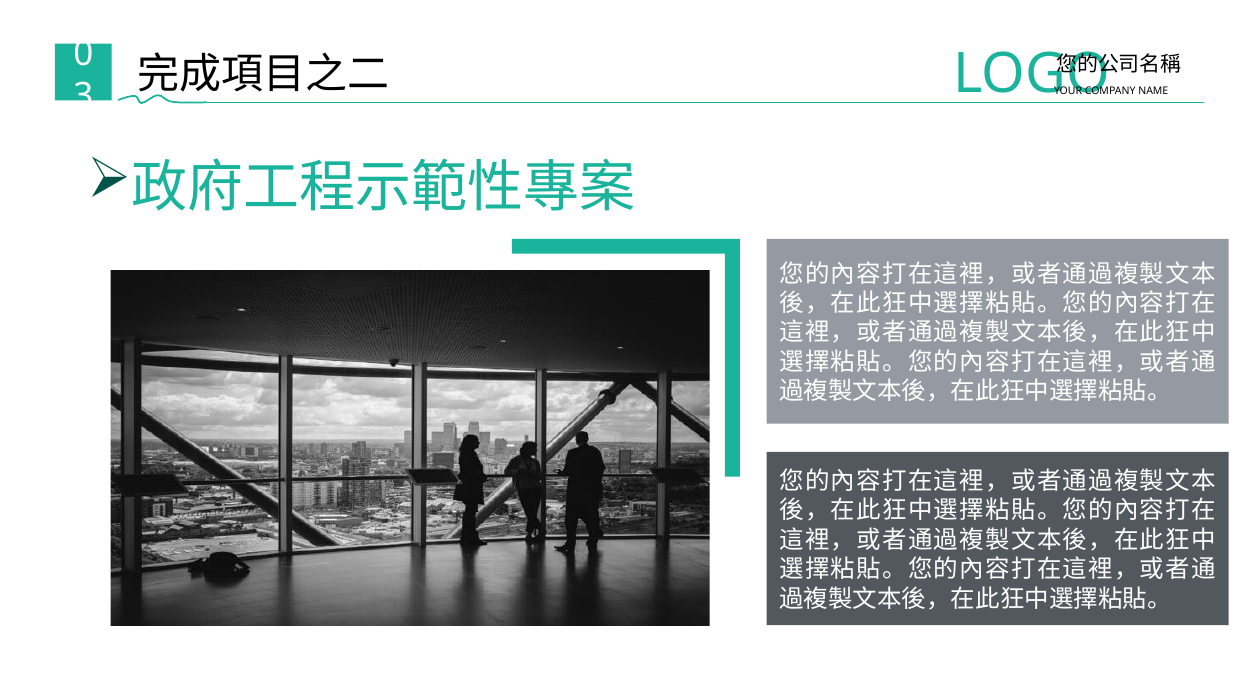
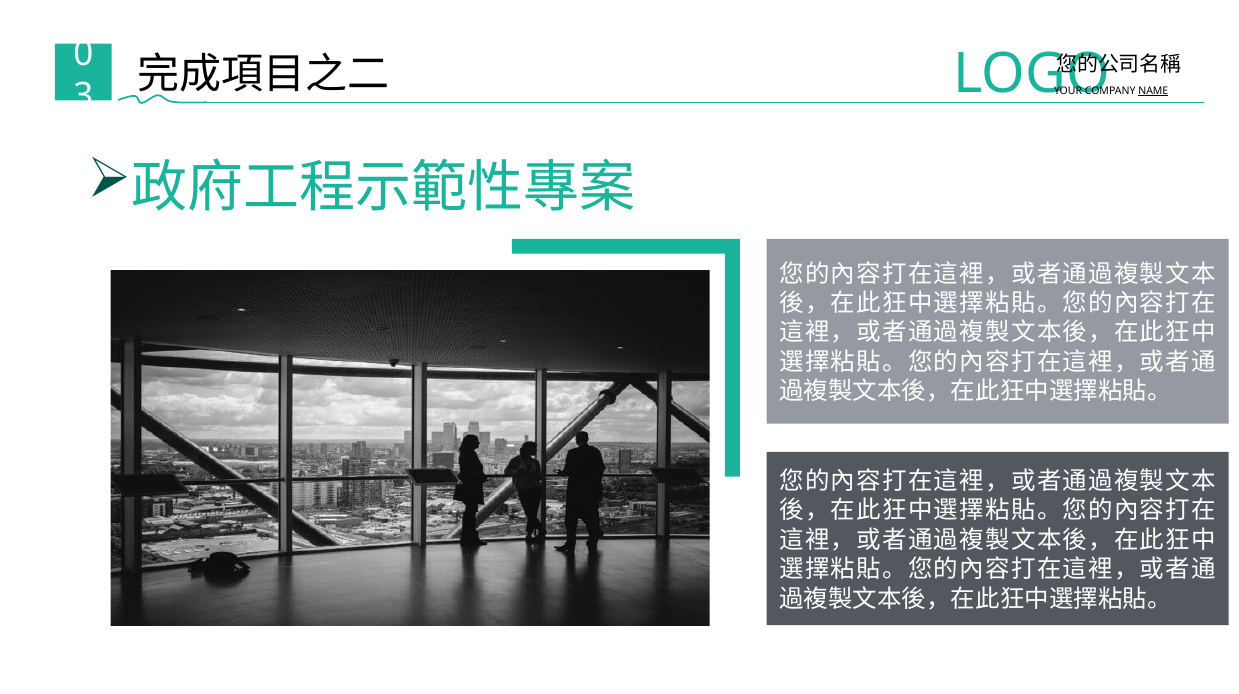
NAME underline: none -> present (1153, 91)
